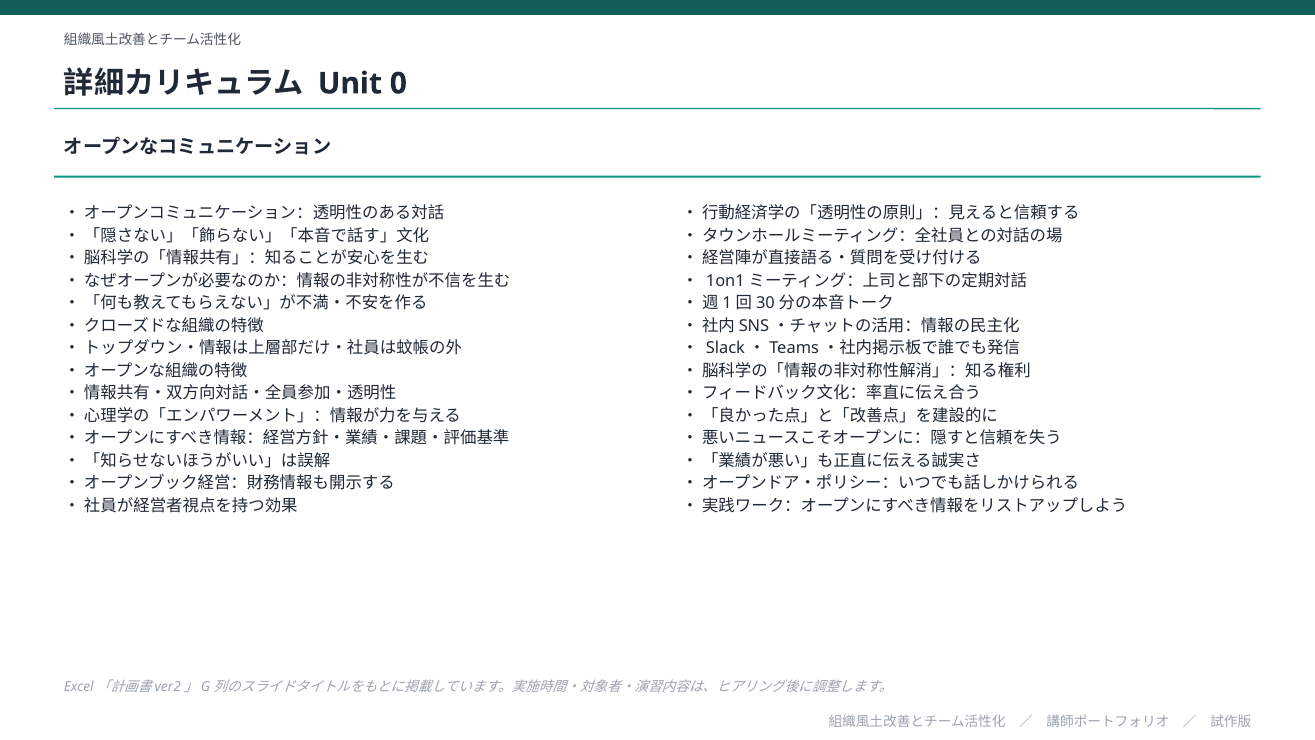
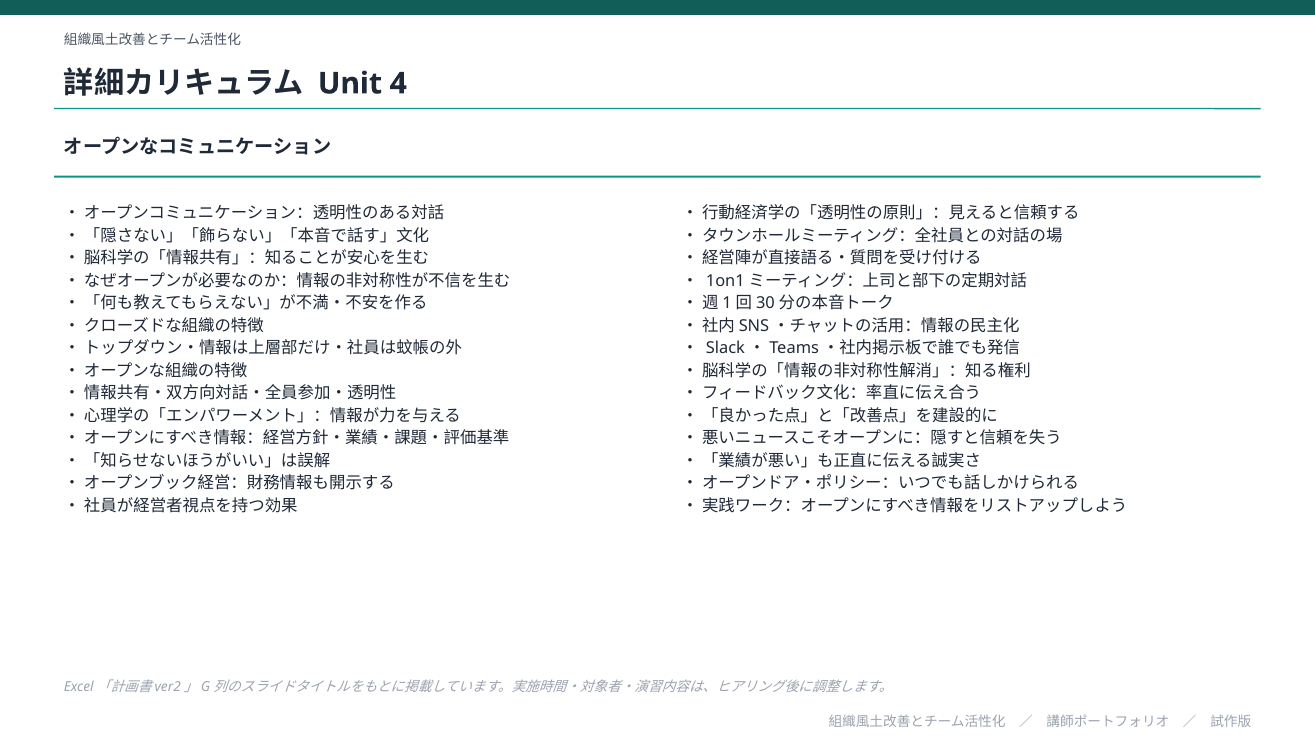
0: 0 -> 4 (398, 83)
